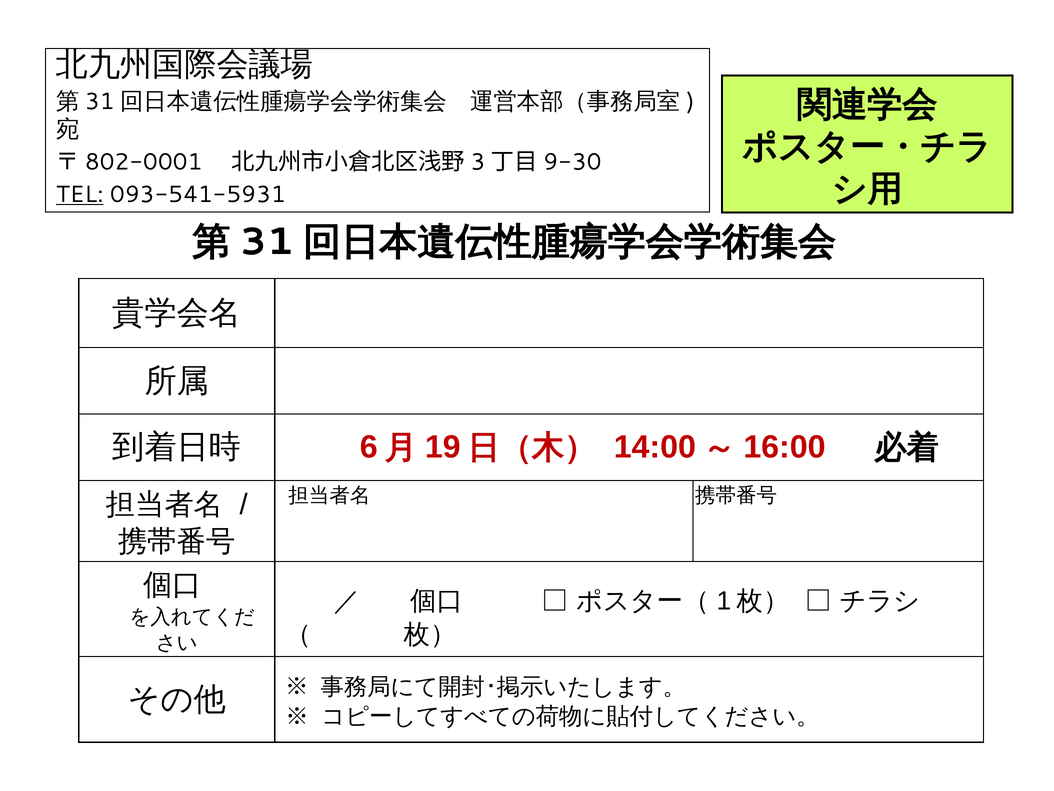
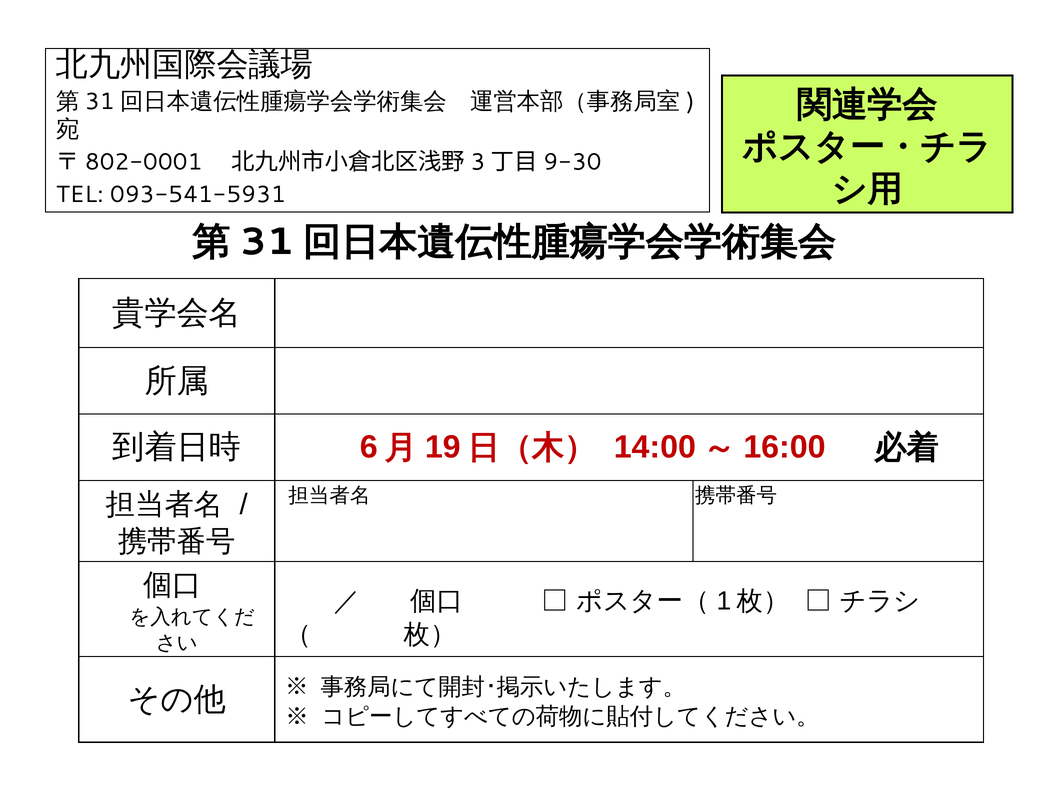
TEL underline: present -> none (80, 194)
